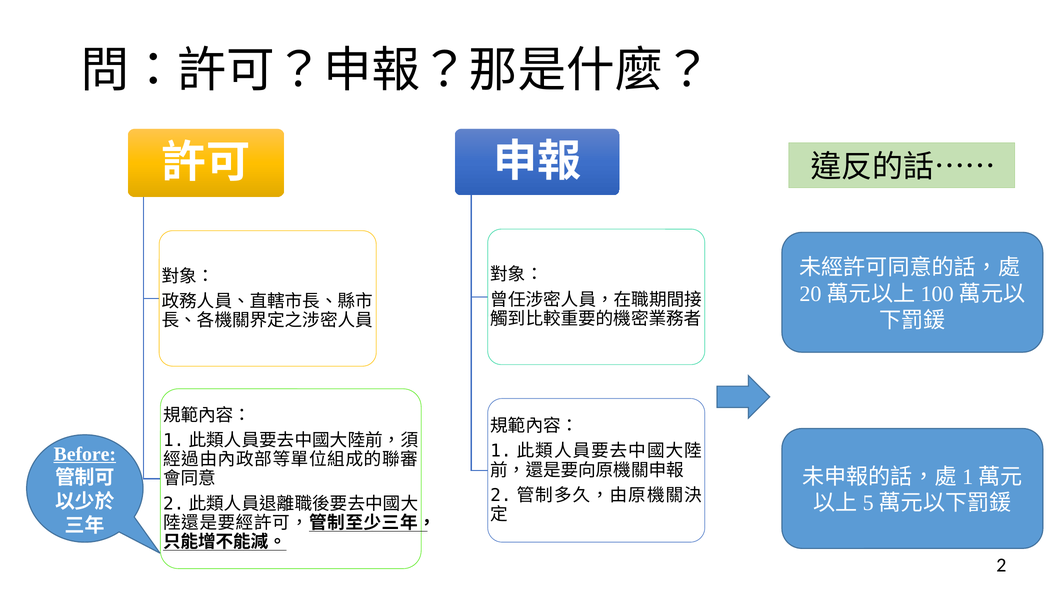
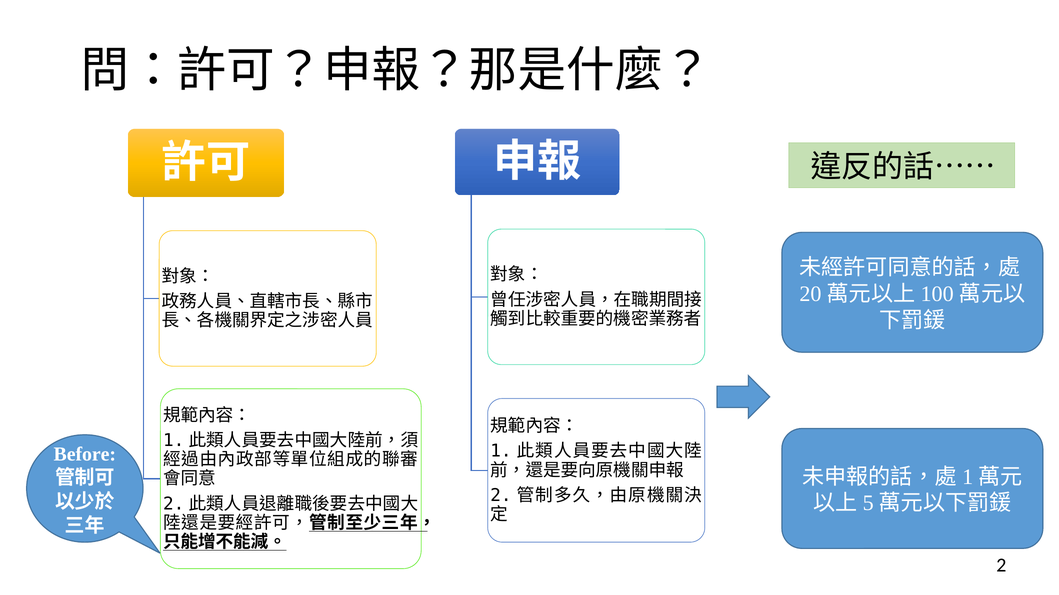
Before underline: present -> none (85, 455)
